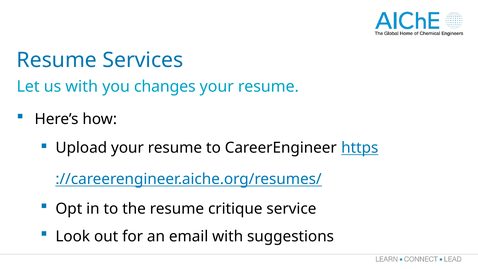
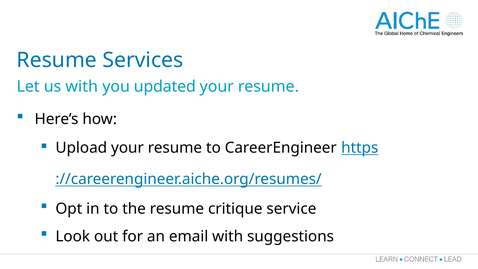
changes: changes -> updated (165, 87)
